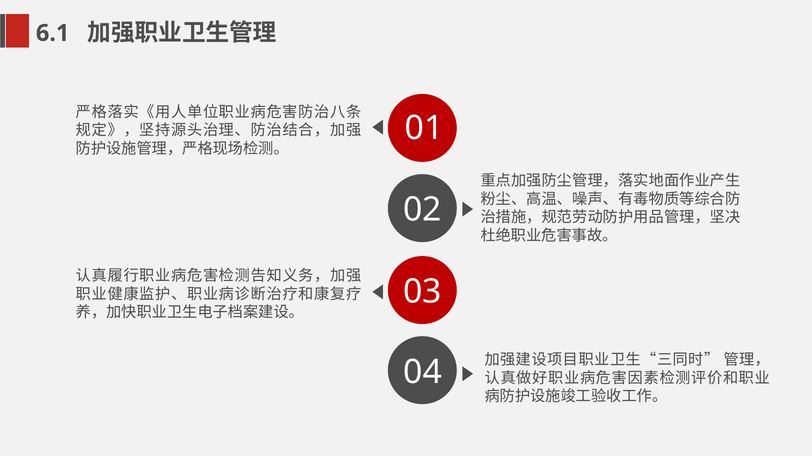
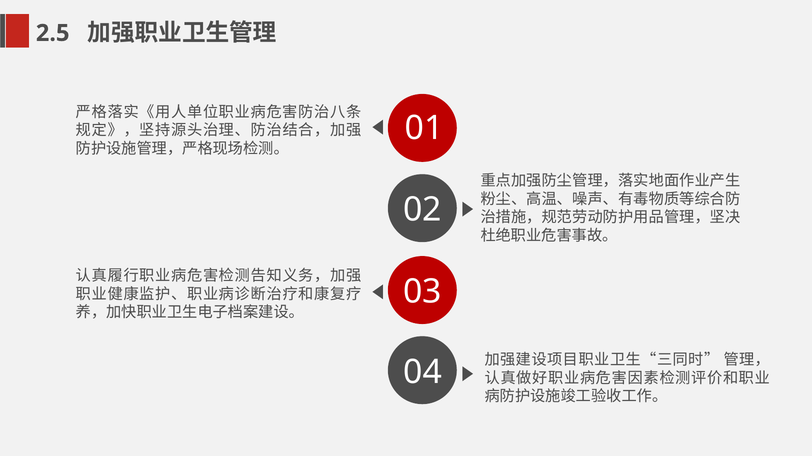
6.1: 6.1 -> 2.5 (53, 33)
